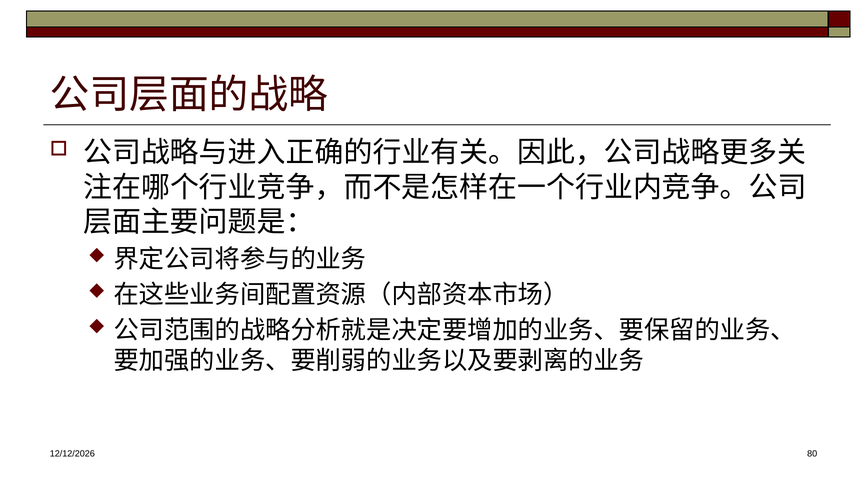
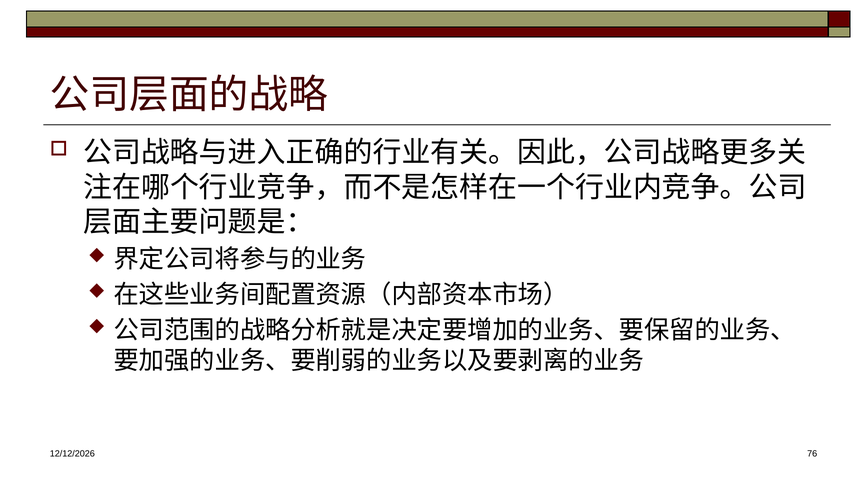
80: 80 -> 76 (812, 454)
